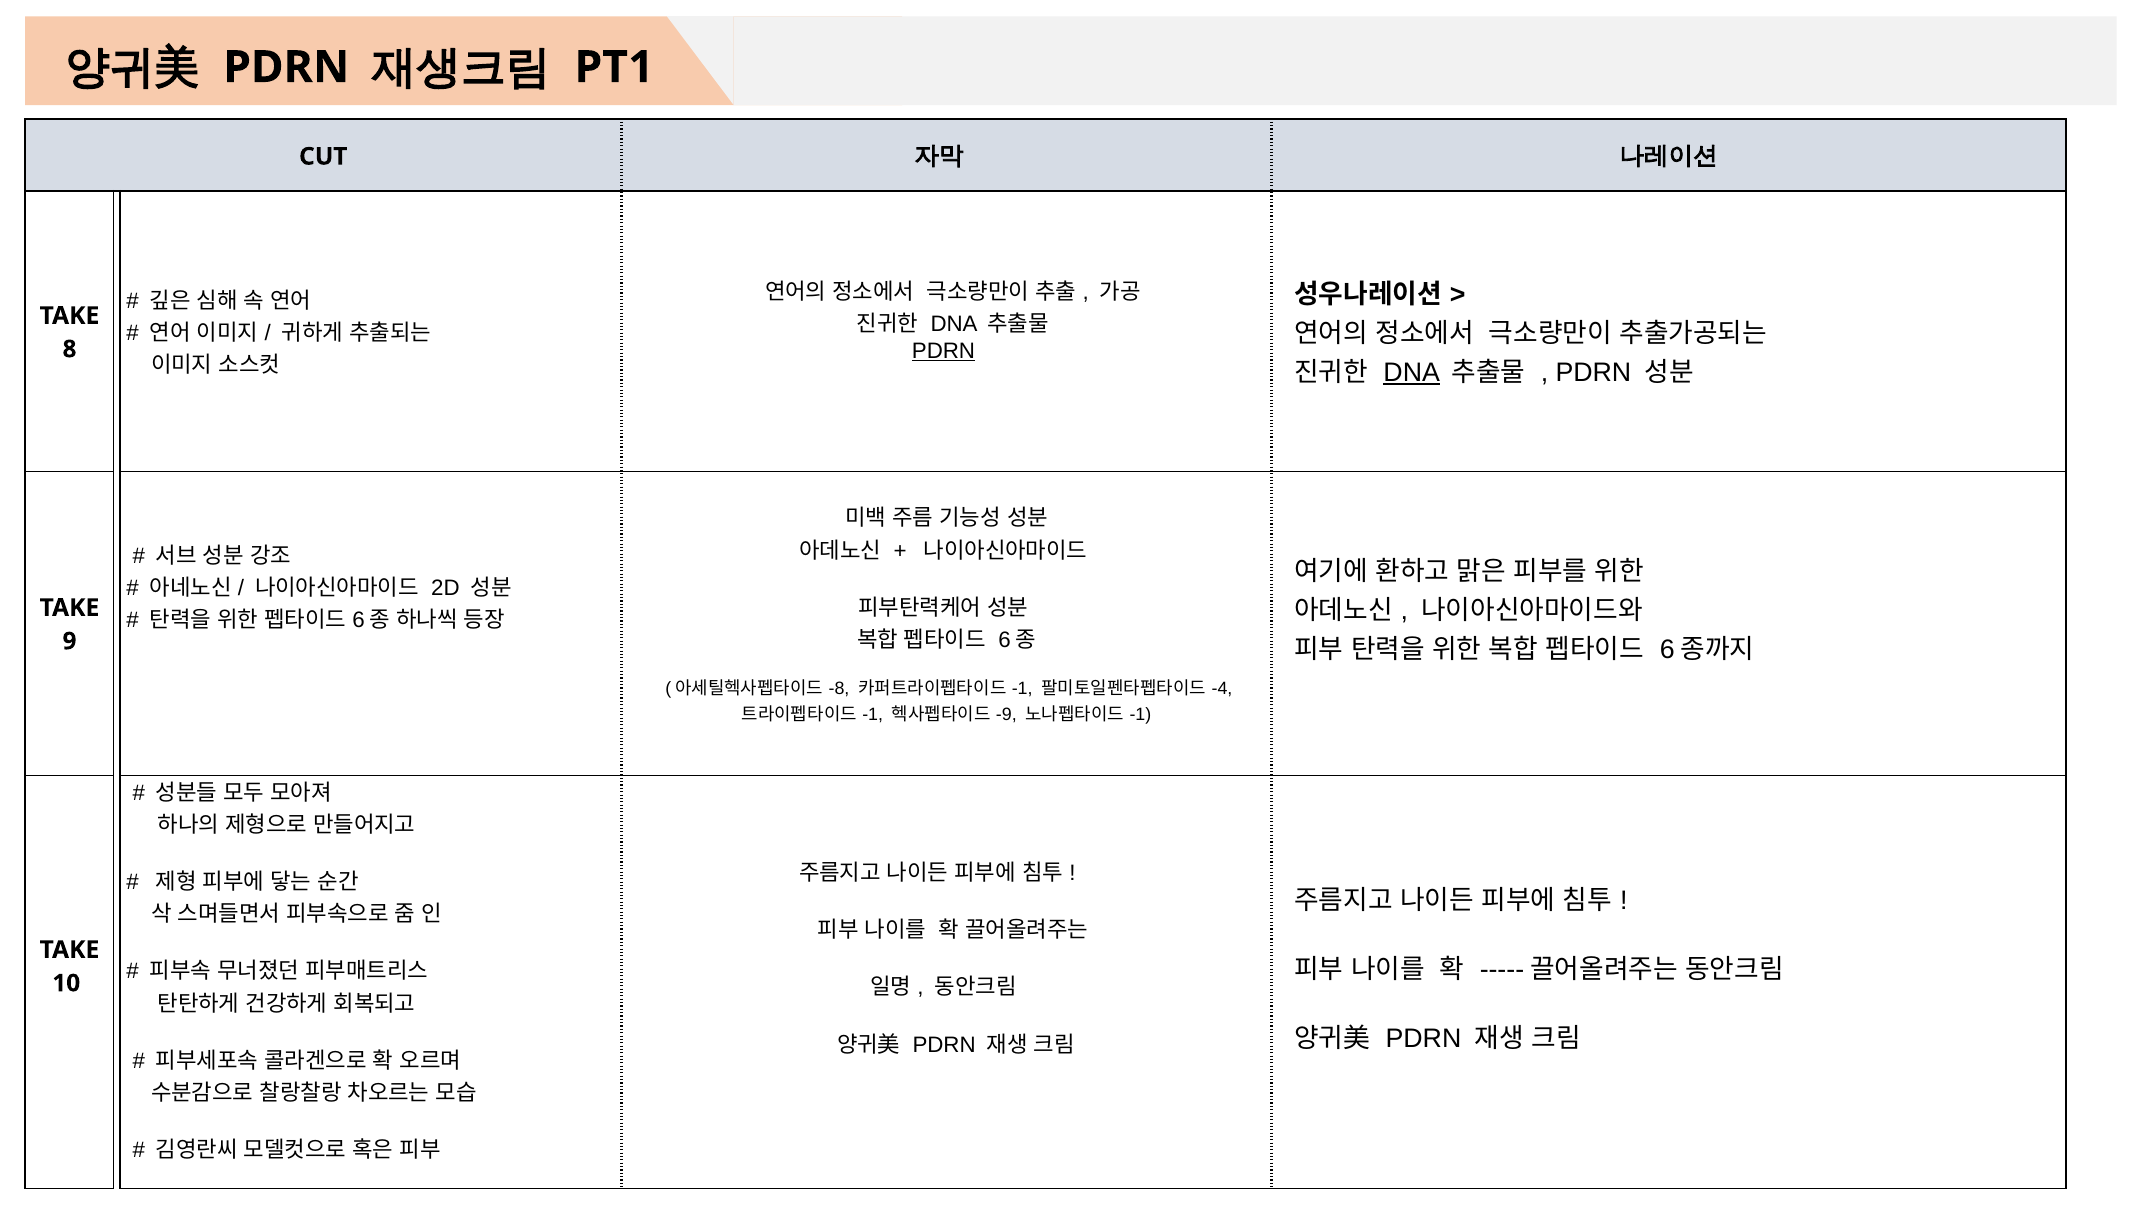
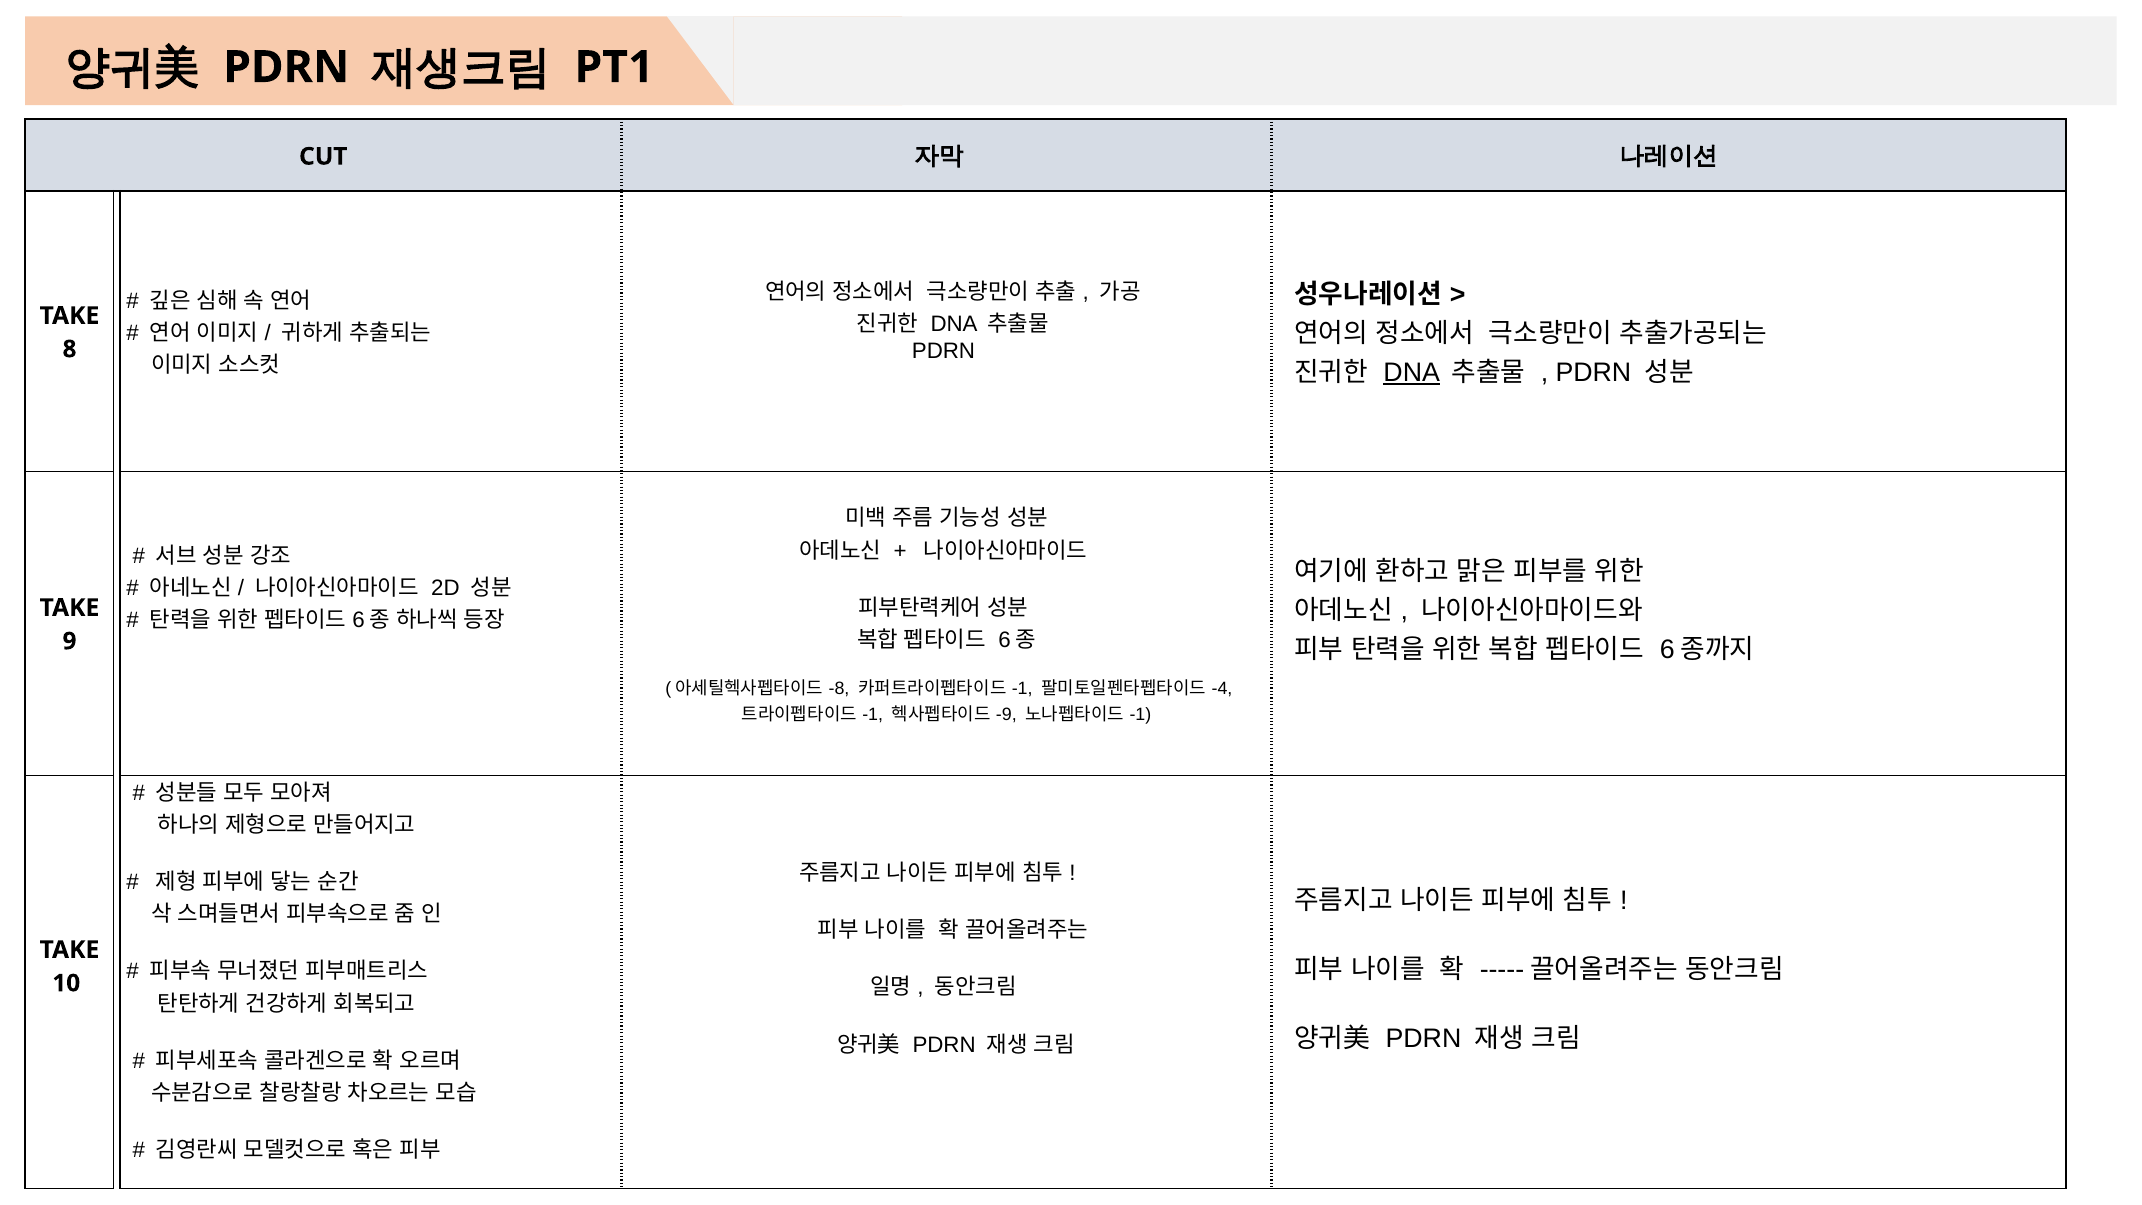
PDRN underline: present -> none (943, 351)
